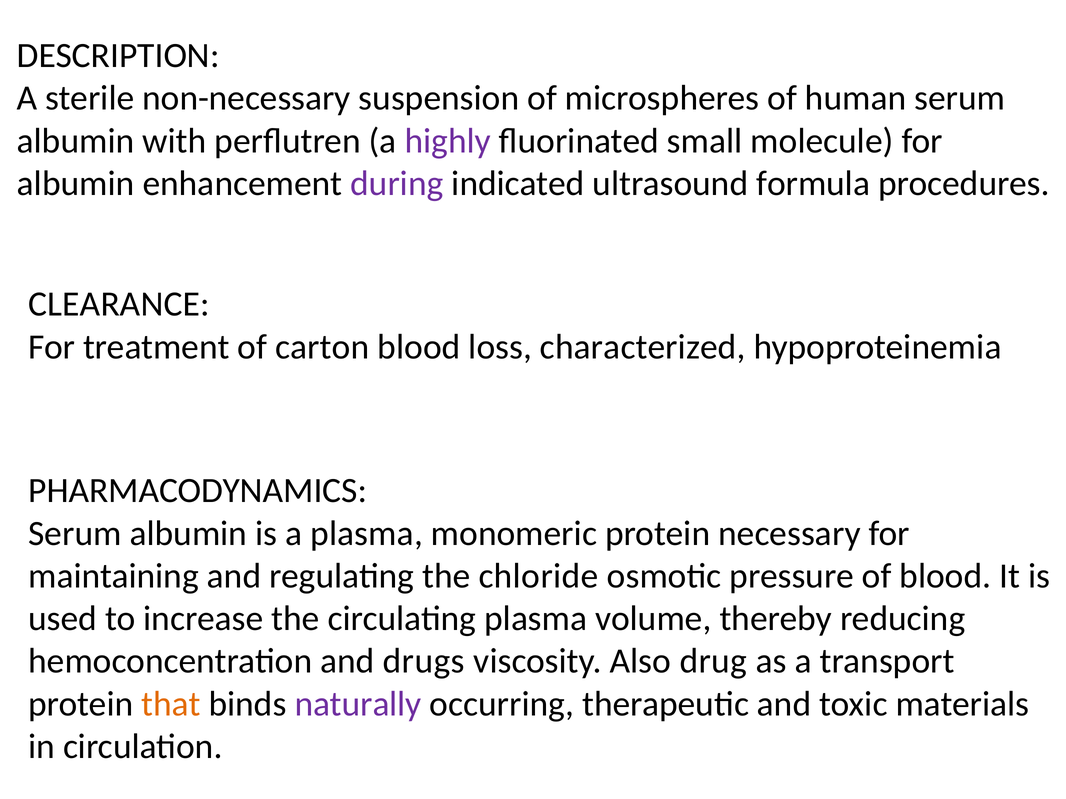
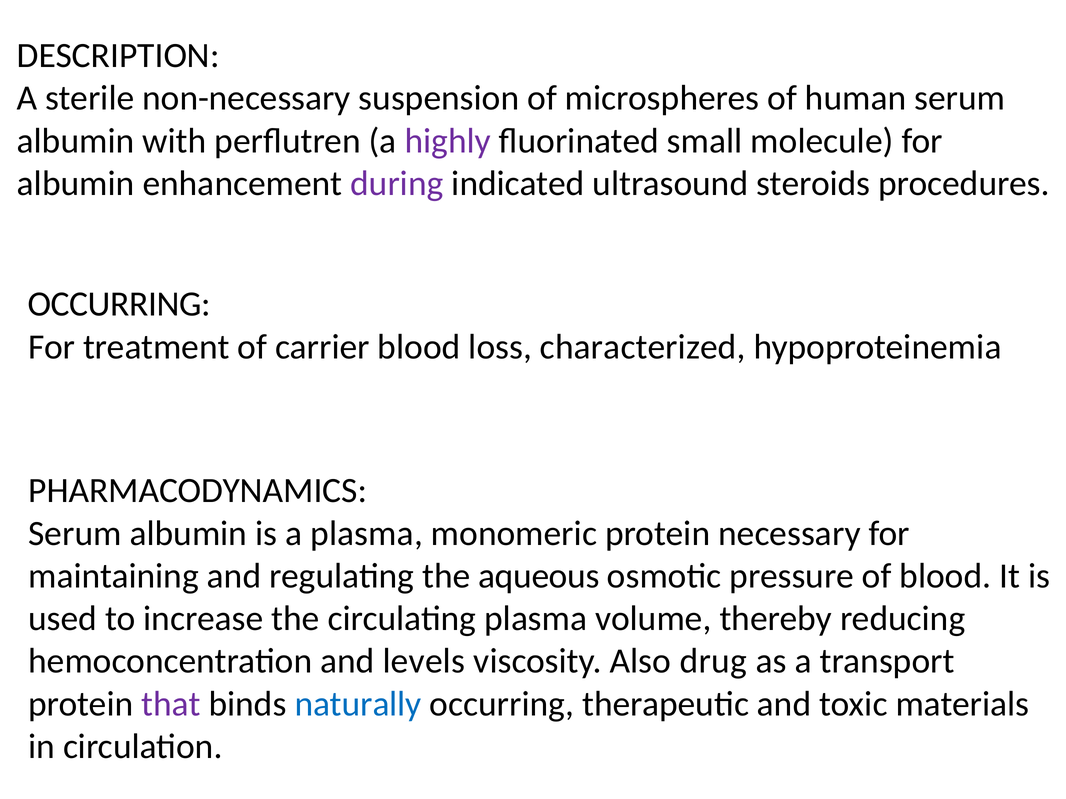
formula: formula -> steroids (813, 184)
CLEARANCE: CLEARANCE -> OCCURRING (119, 304)
carton: carton -> carrier (322, 347)
chloride: chloride -> aqueous (539, 576)
drugs: drugs -> levels (424, 662)
that colour: orange -> purple (171, 704)
naturally colour: purple -> blue (358, 704)
